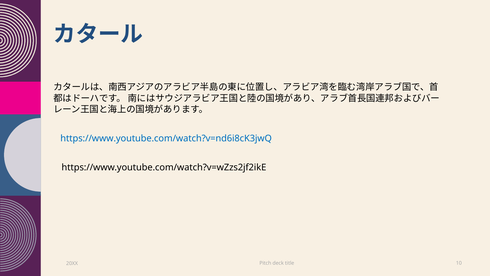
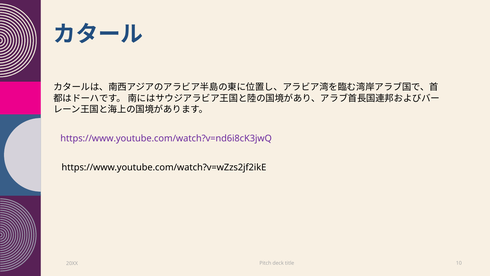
https://www.youtube.com/watch?v=nd6i8cK3jwQ colour: blue -> purple (166, 138)
